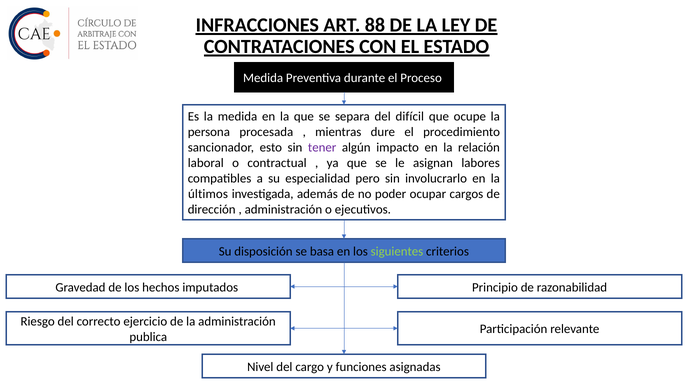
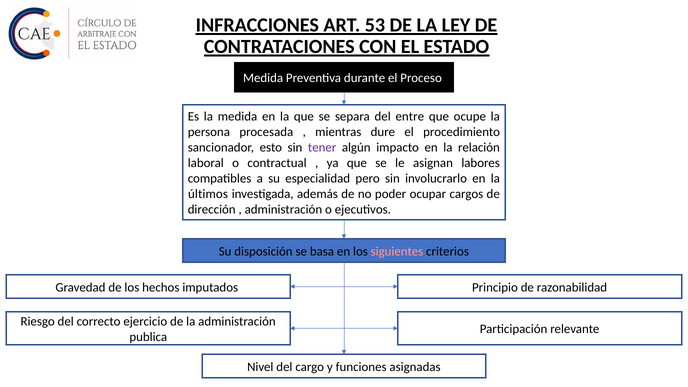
88: 88 -> 53 (375, 25)
difícil: difícil -> entre (410, 117)
siguientes colour: light green -> pink (397, 251)
